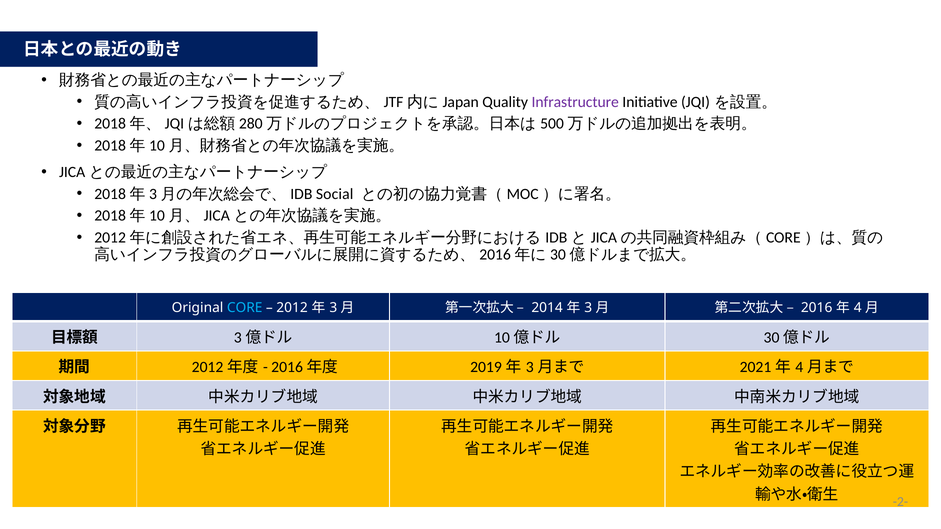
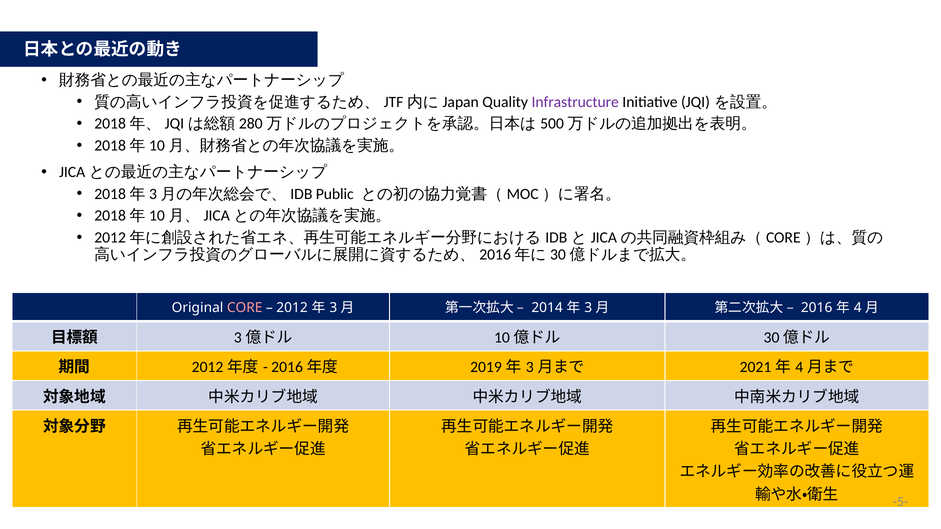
Social: Social -> Public (335, 194)
CORE colour: light blue -> pink (245, 308)
-2-: -2- -> -5- (900, 502)
